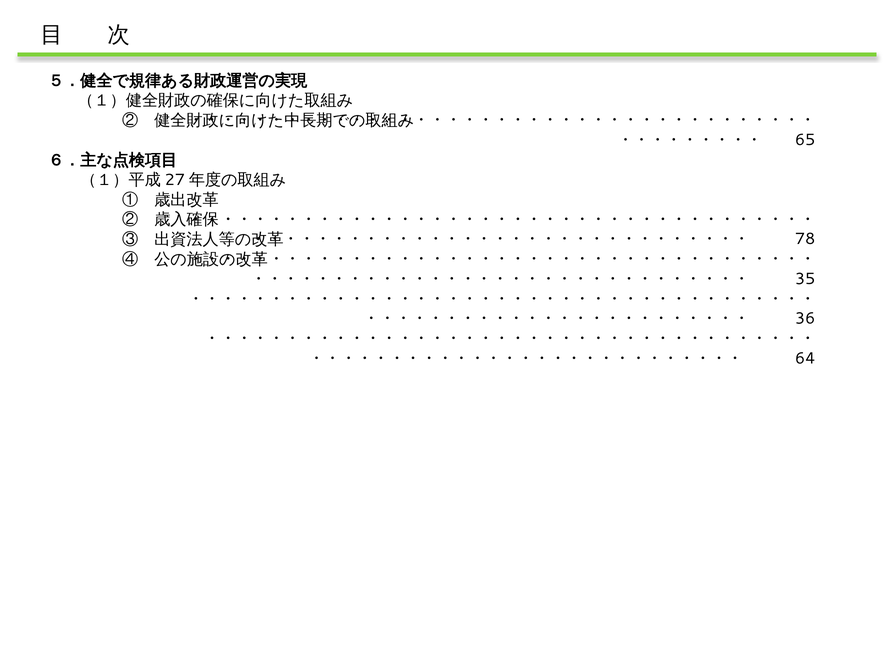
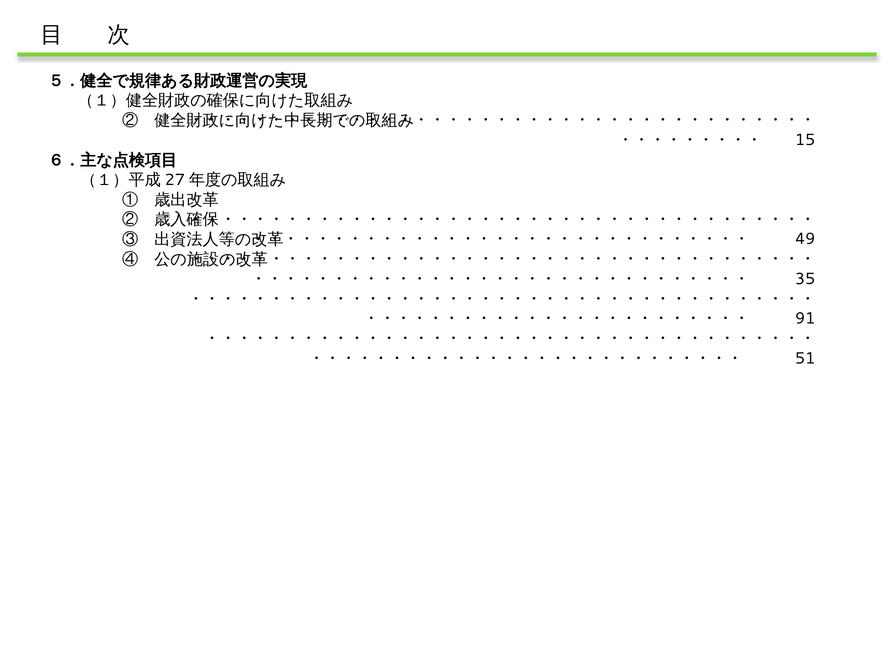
65: 65 -> 15 (805, 140)
78: 78 -> 49 (805, 239)
36: 36 -> 91 (805, 318)
64: 64 -> 51 (805, 358)
